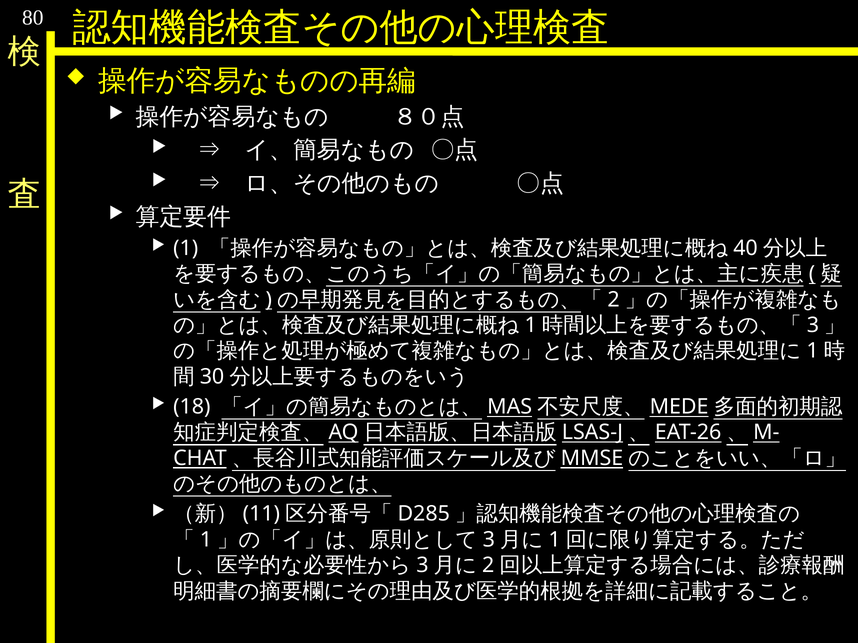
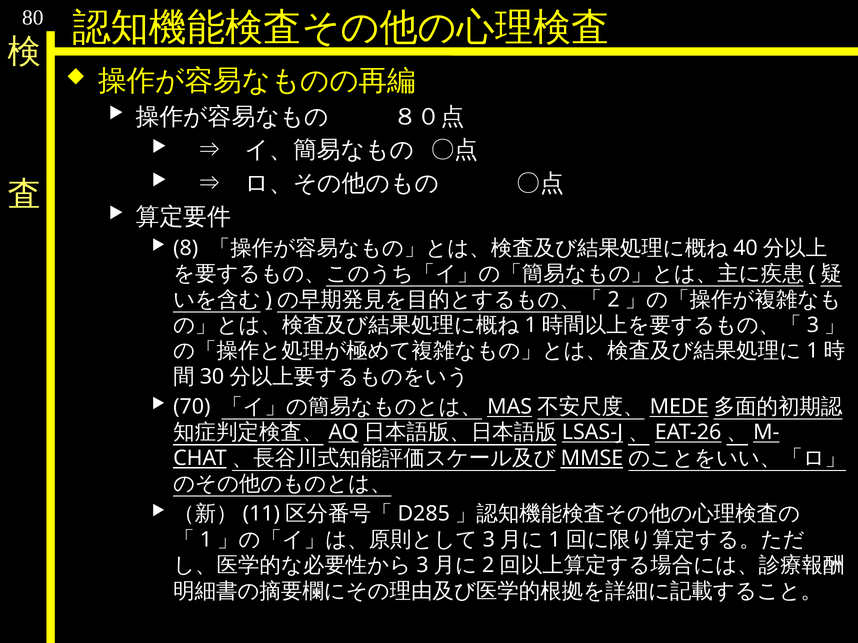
1: 1 -> 8 (186, 248)
18: 18 -> 70 (192, 407)
